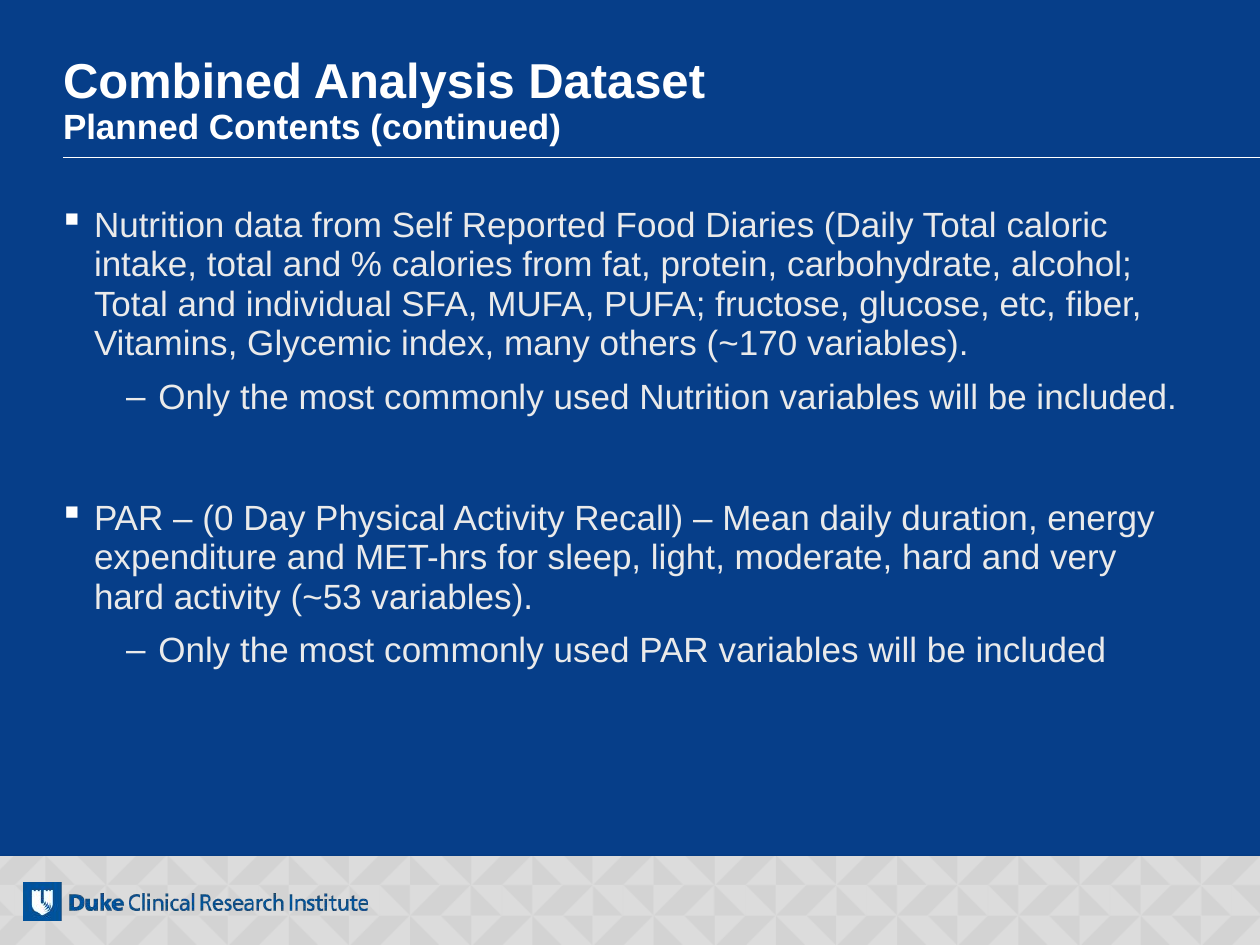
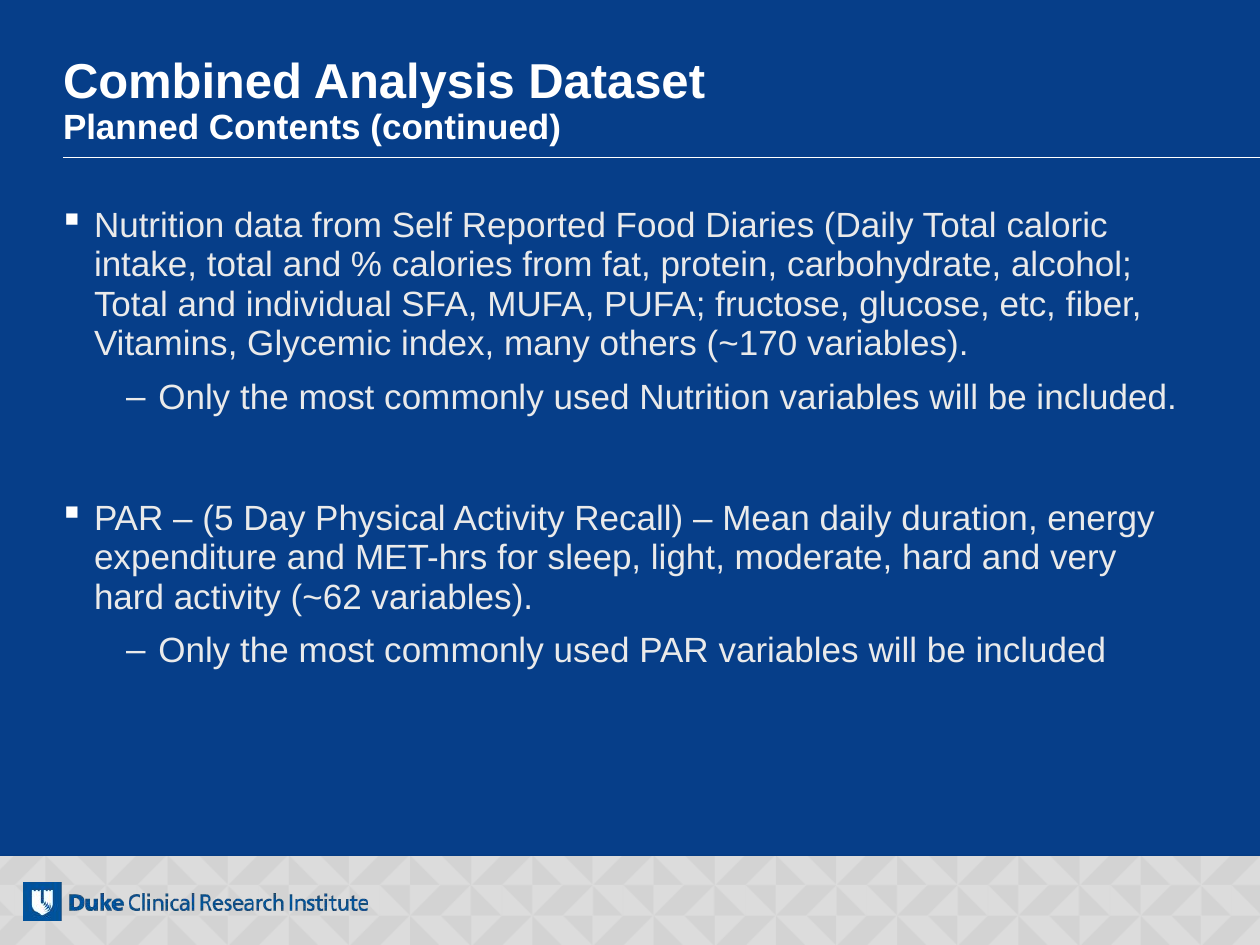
0: 0 -> 5 (218, 519)
~53: ~53 -> ~62 (326, 598)
